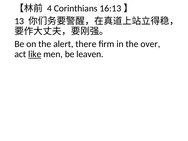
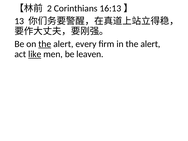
4: 4 -> 2 (49, 8)
the underline: none -> present (45, 44)
there: there -> every (86, 44)
in the over: over -> alert (150, 44)
